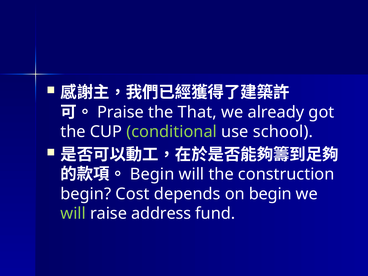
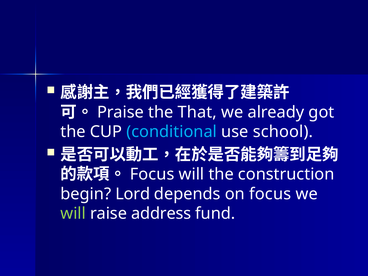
conditional colour: light green -> light blue (172, 132)
Begin: Begin -> Focus (152, 174)
Cost: Cost -> Lord (133, 194)
on begin: begin -> focus (270, 194)
